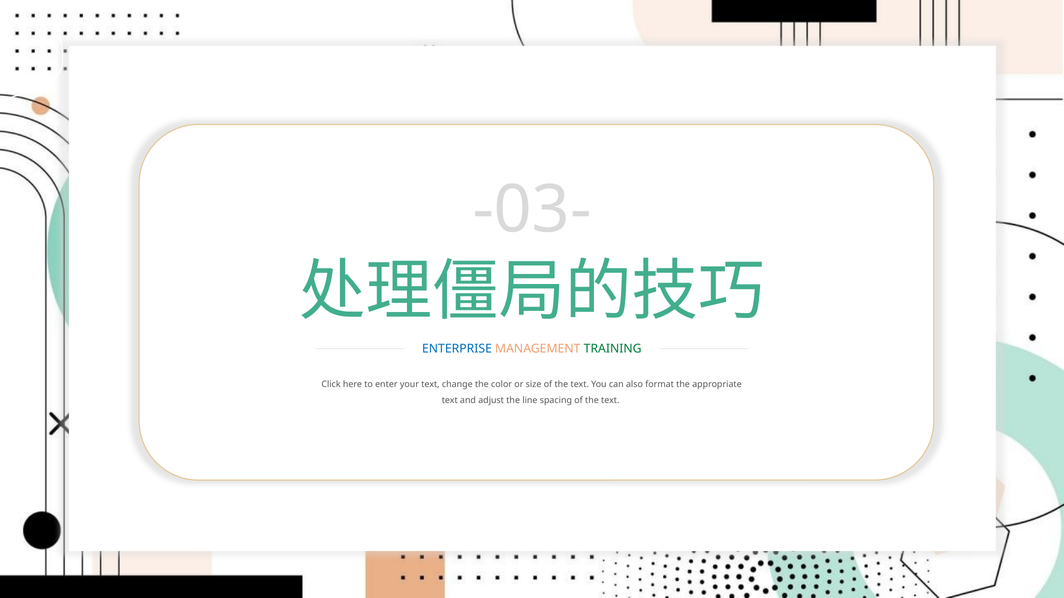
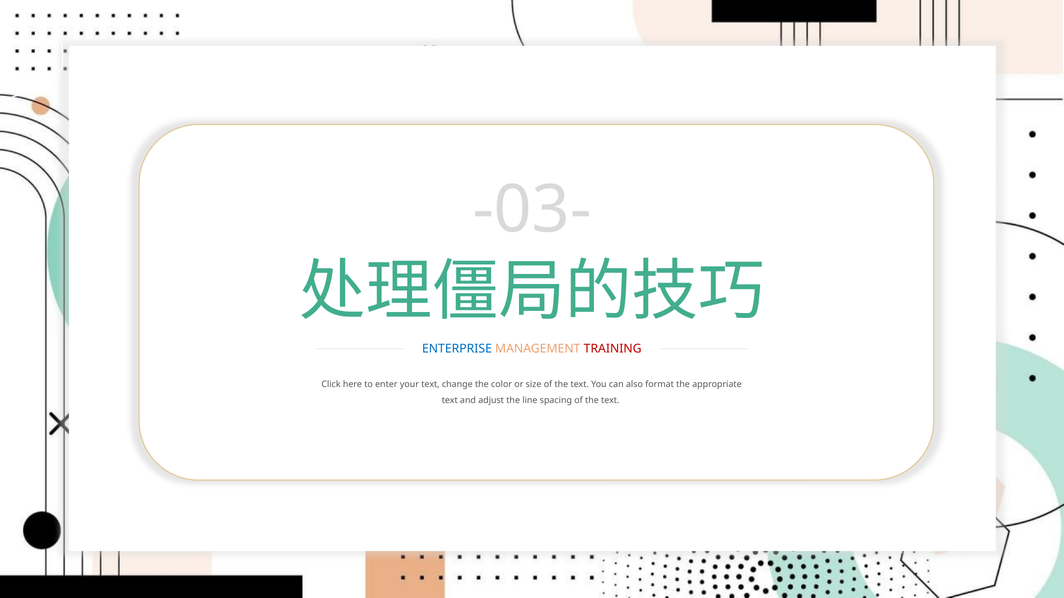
TRAINING colour: green -> red (613, 349)
